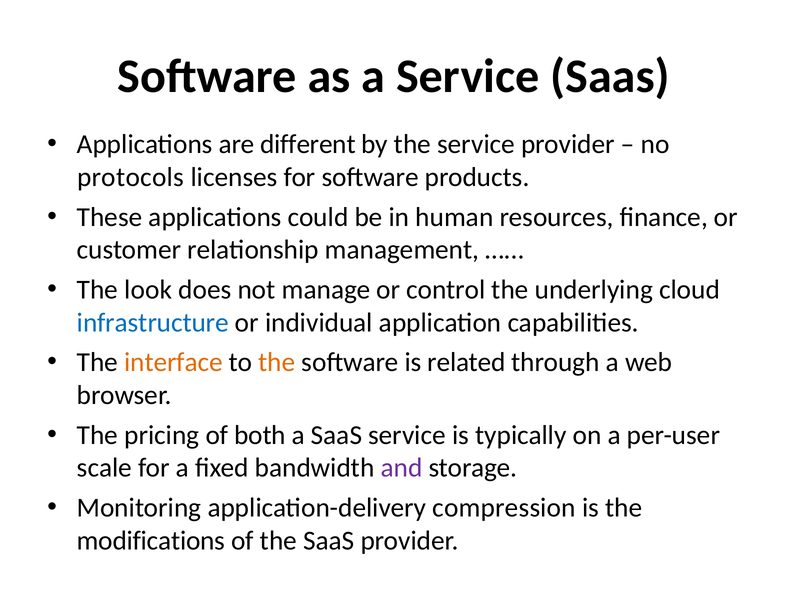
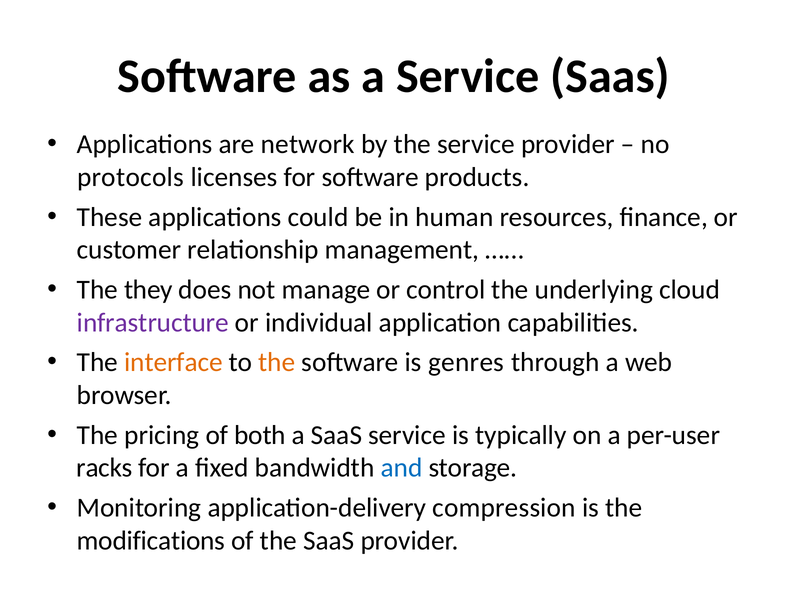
different: different -> network (308, 144)
look: look -> they (148, 290)
infrastructure colour: blue -> purple (153, 323)
related: related -> genres (466, 362)
scale: scale -> racks (104, 468)
and colour: purple -> blue (402, 468)
